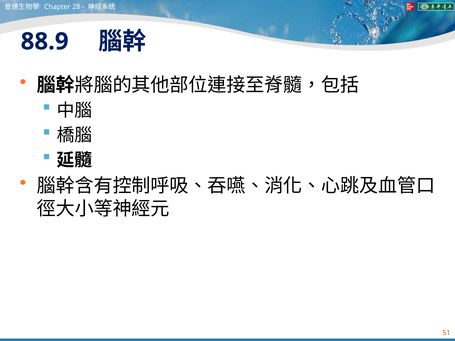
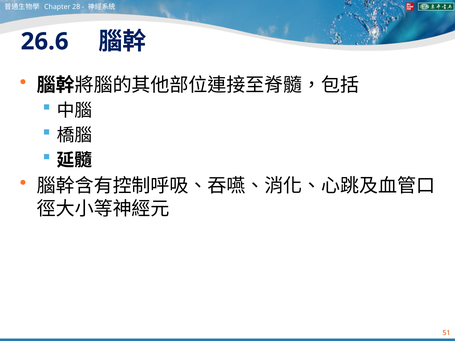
88.9: 88.9 -> 26.6 (45, 42)
